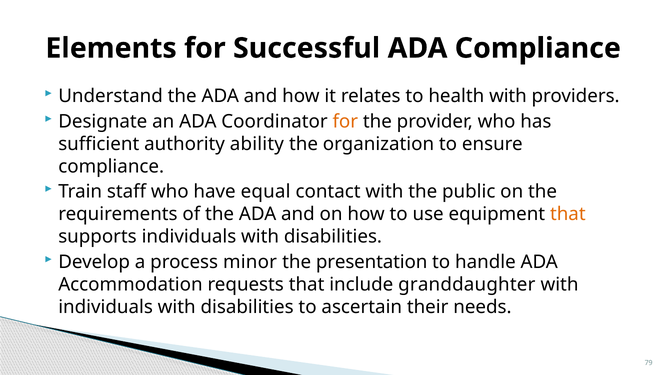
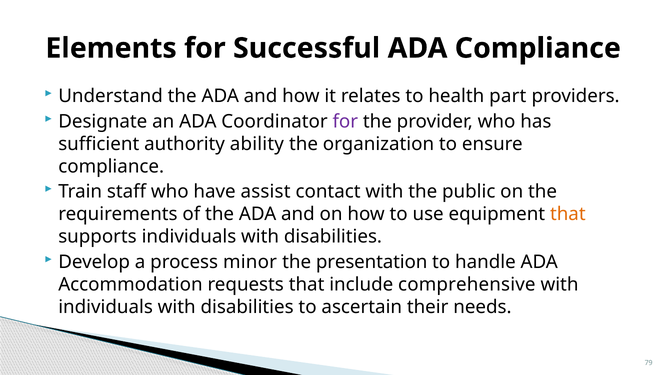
health with: with -> part (508, 96)
for colour: orange -> purple (345, 121)
equal: equal -> assist (266, 192)
granddaughter: granddaughter -> comprehensive (467, 285)
